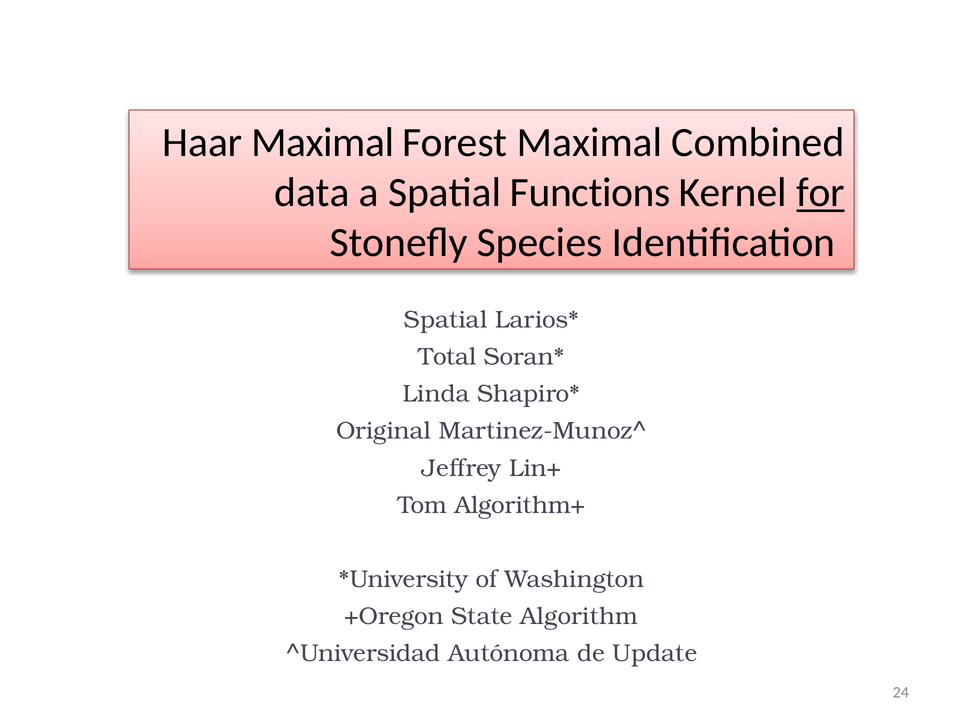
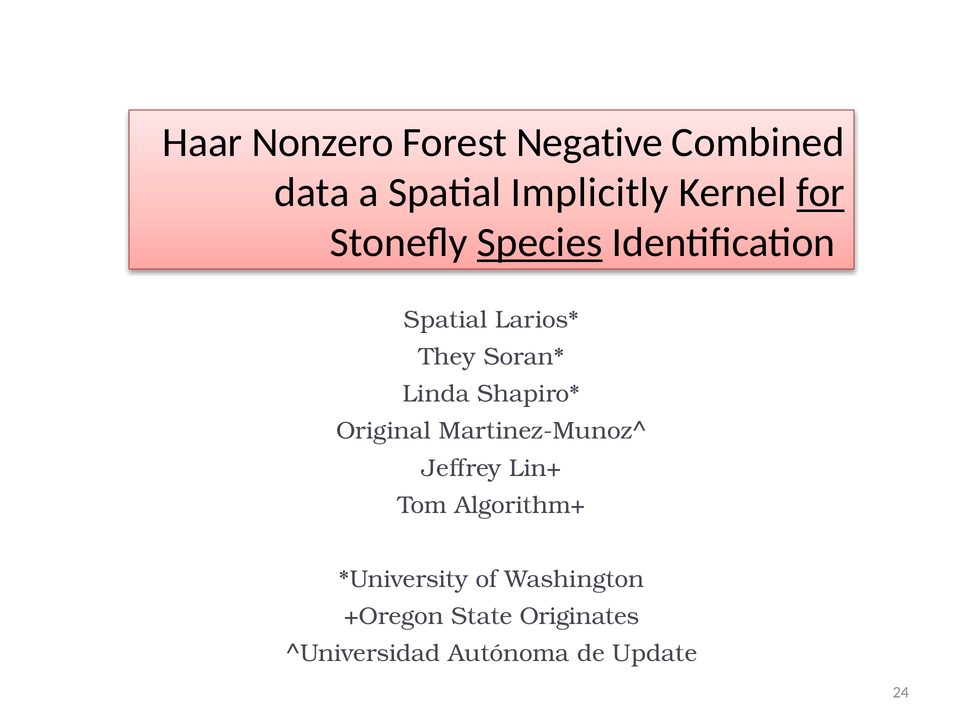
Haar Maximal: Maximal -> Nonzero (323, 143)
Forest Maximal: Maximal -> Negative (590, 143)
Functions: Functions -> Implicitly (590, 193)
Species underline: none -> present (540, 243)
Total: Total -> They (447, 357)
Algorithm: Algorithm -> Originates (579, 617)
